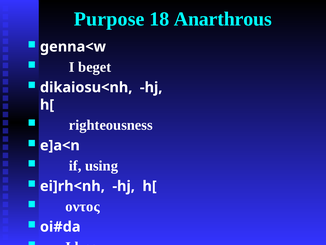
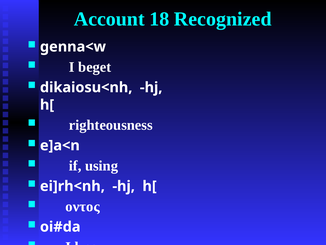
Purpose: Purpose -> Account (109, 19)
Anarthrous: Anarthrous -> Recognized (223, 19)
